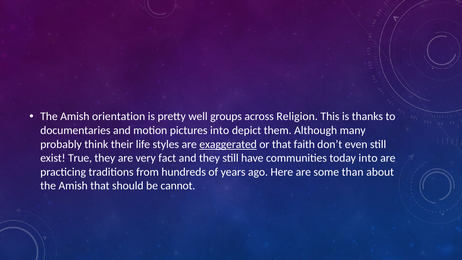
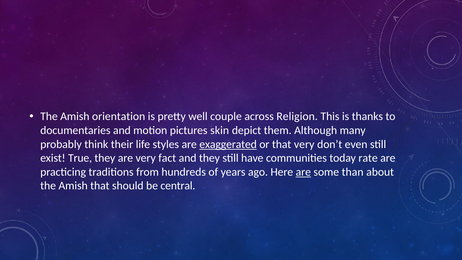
groups: groups -> couple (226, 116)
pictures into: into -> skin (220, 130)
that faith: faith -> very (304, 144)
today into: into -> rate (368, 158)
are underline: none -> present (303, 172)
cannot: cannot -> central (178, 186)
